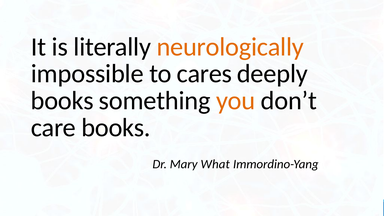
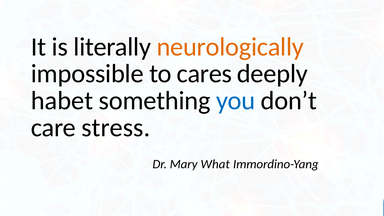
books: books -> habet (62, 101)
you colour: orange -> blue (236, 101)
care books: books -> stress (116, 128)
